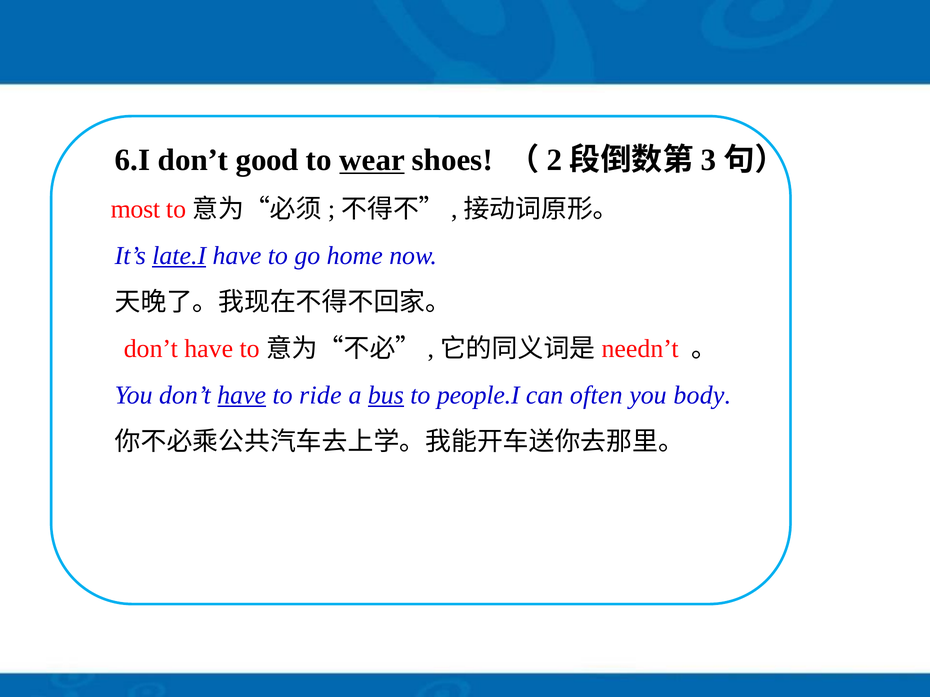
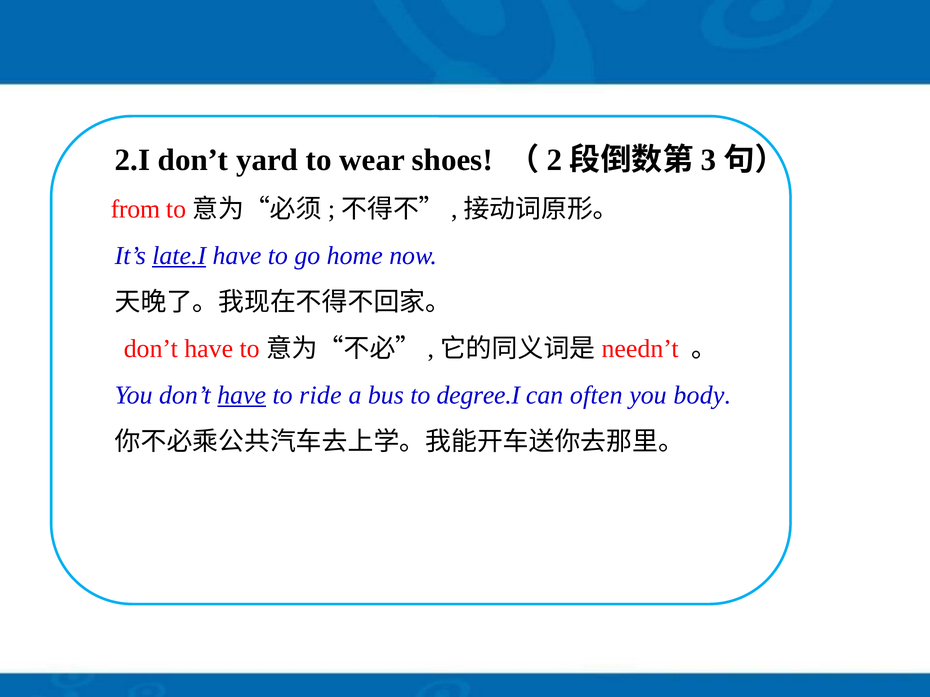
6.I: 6.I -> 2.I (132, 160)
good: good -> yard (267, 160)
wear underline: present -> none (372, 160)
most: most -> from (135, 209)
bus underline: present -> none (386, 395)
people.I: people.I -> degree.I (478, 395)
